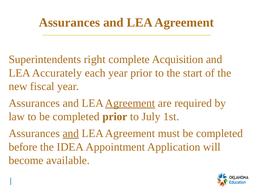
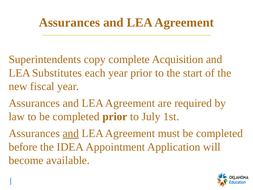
right: right -> copy (95, 59)
Accurately: Accurately -> Substitutes (57, 73)
Agreement underline: present -> none (130, 103)
